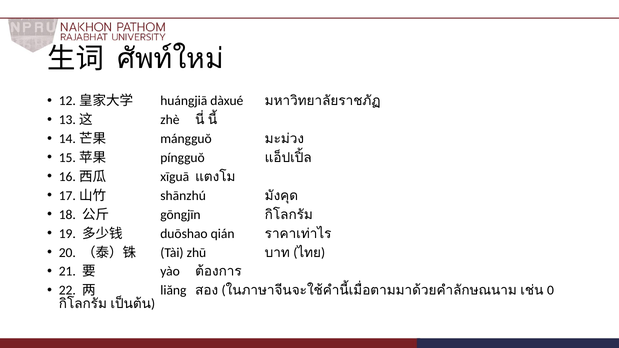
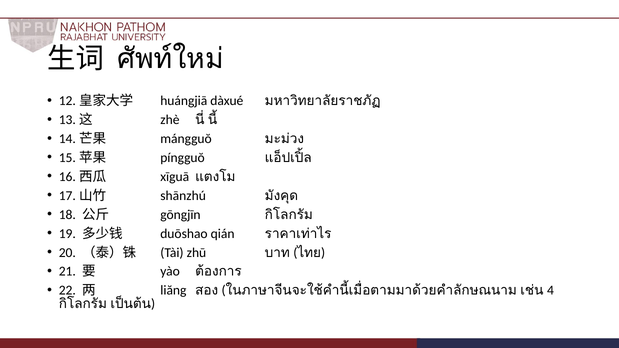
0: 0 -> 4 (550, 291)
